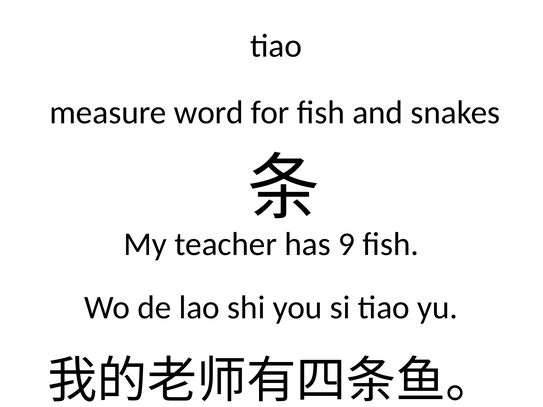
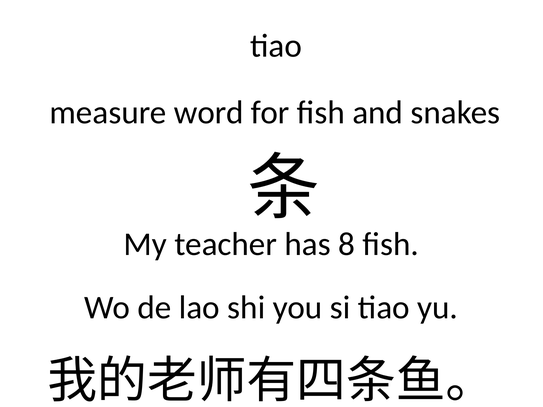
9: 9 -> 8 (347, 244)
